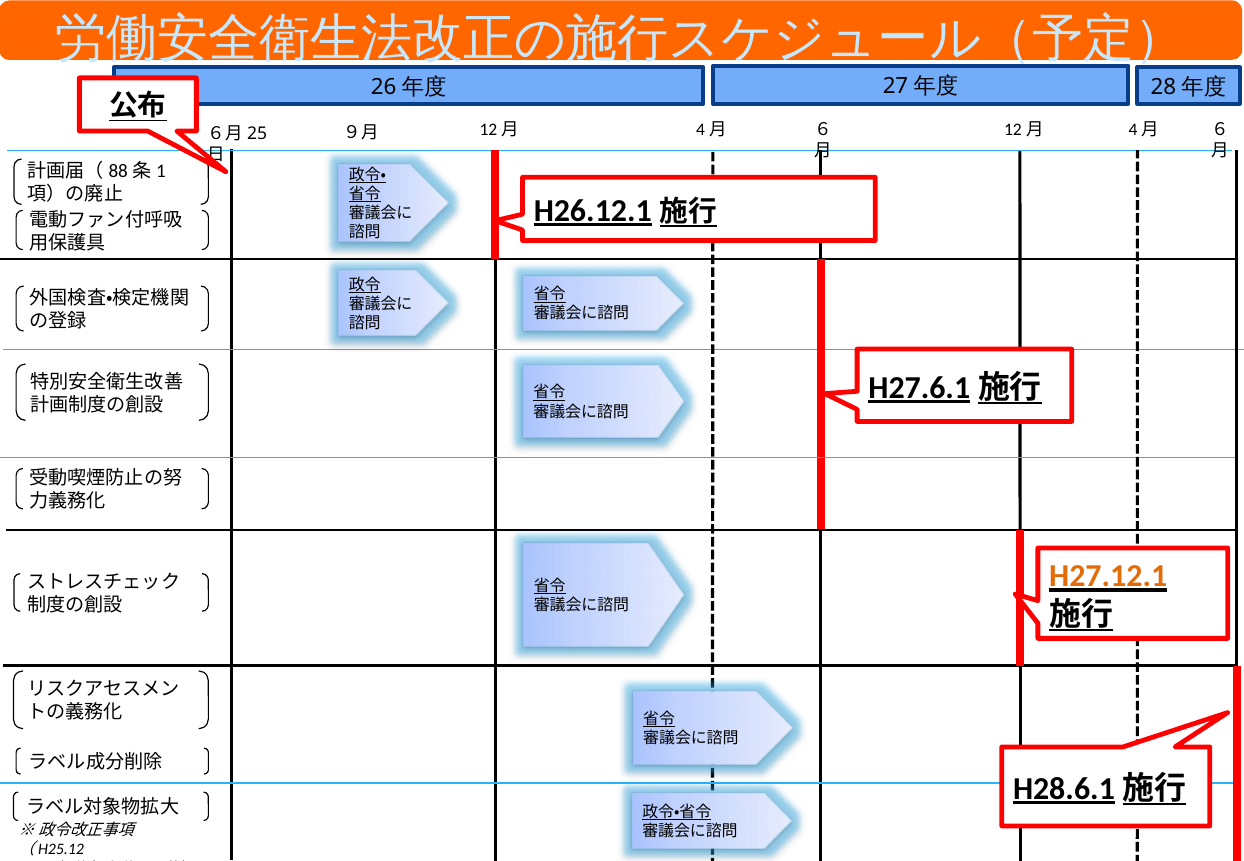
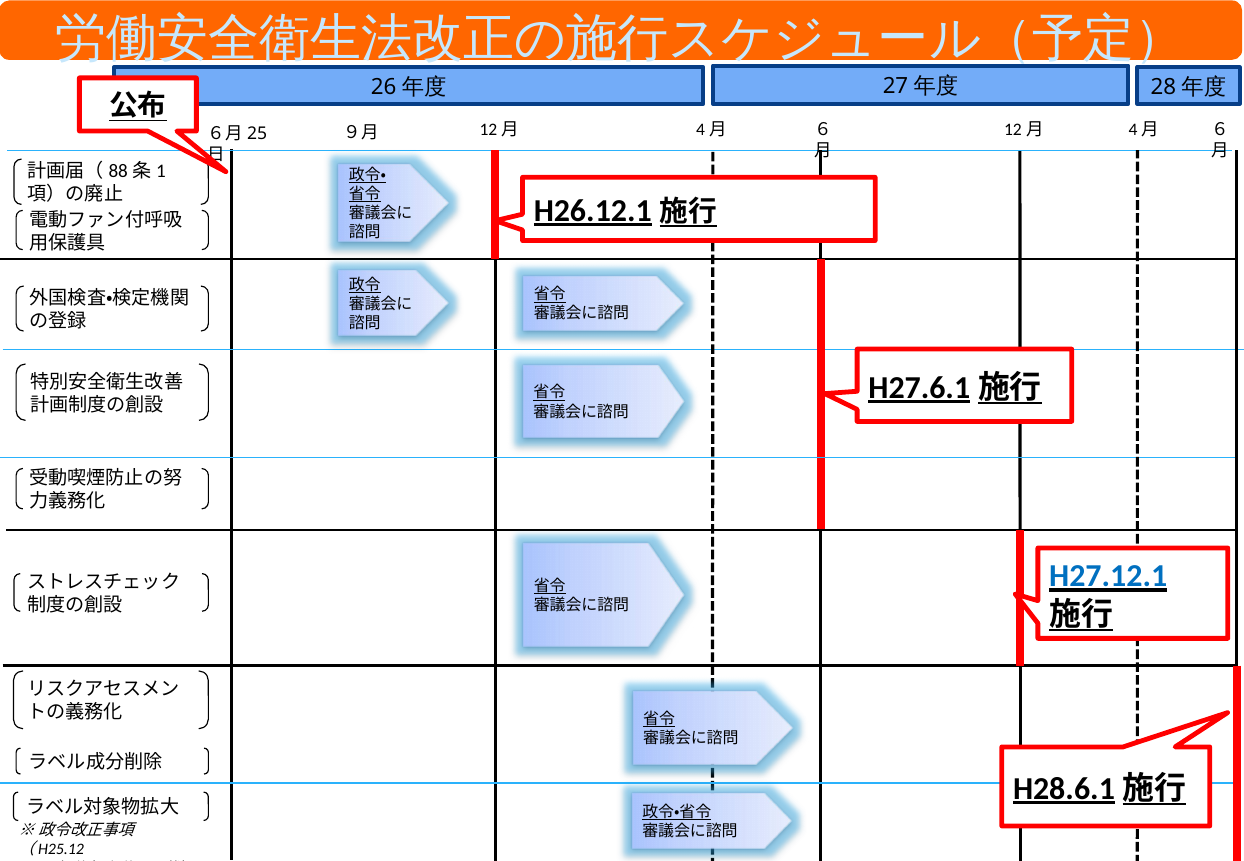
H27.12.1 colour: orange -> blue (1108, 576)
